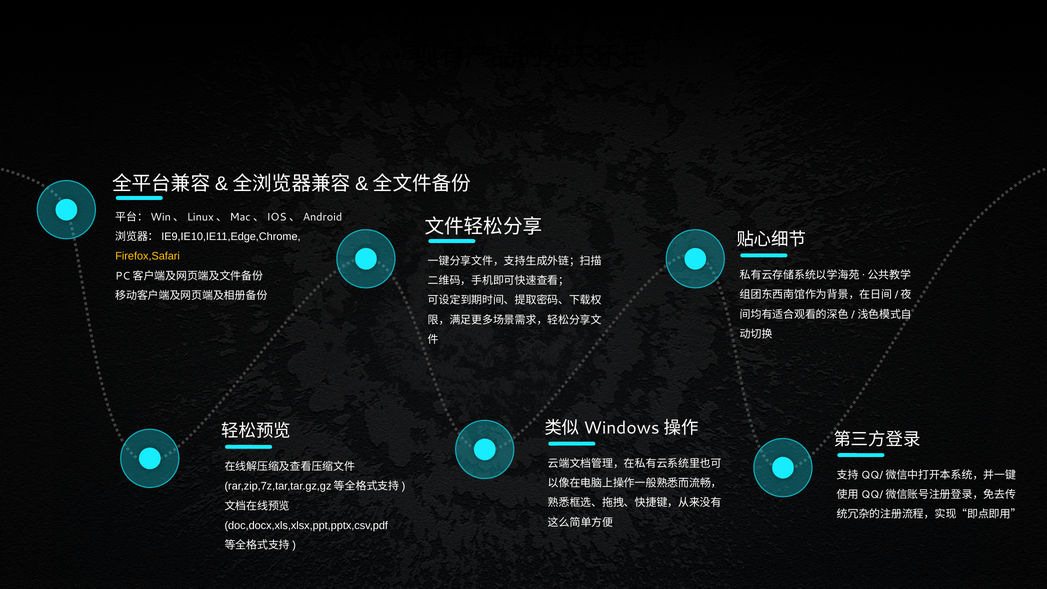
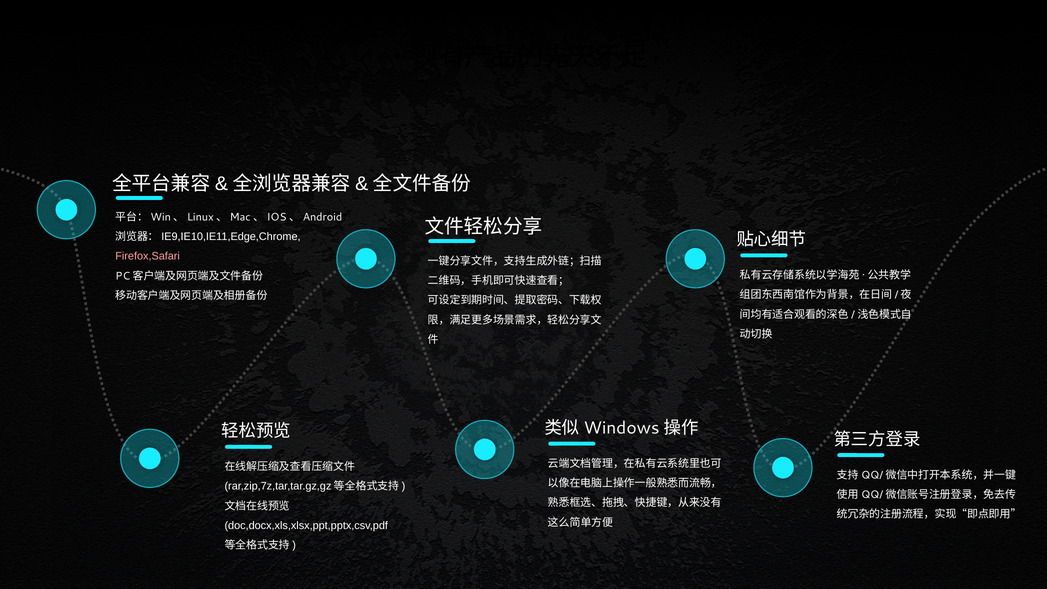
Firefox,Safari colour: yellow -> pink (148, 256)
